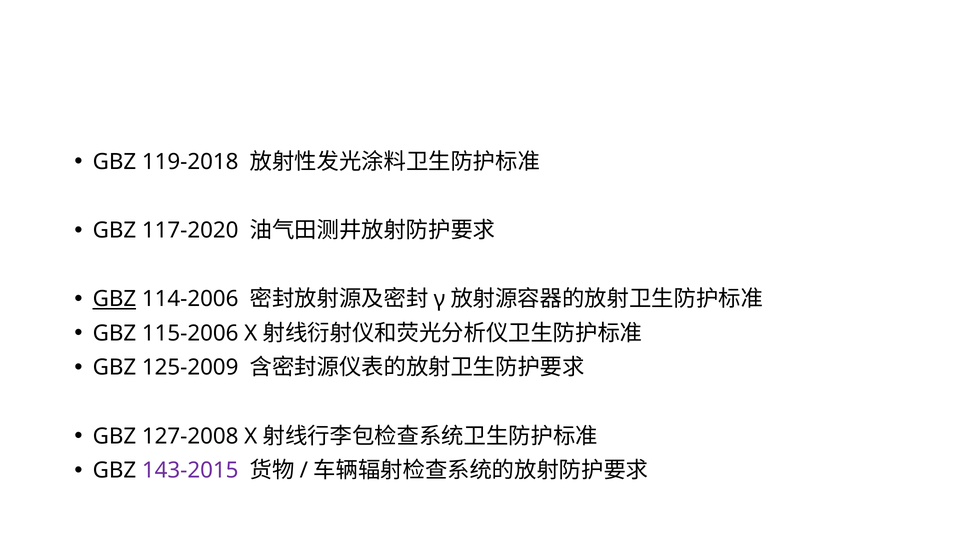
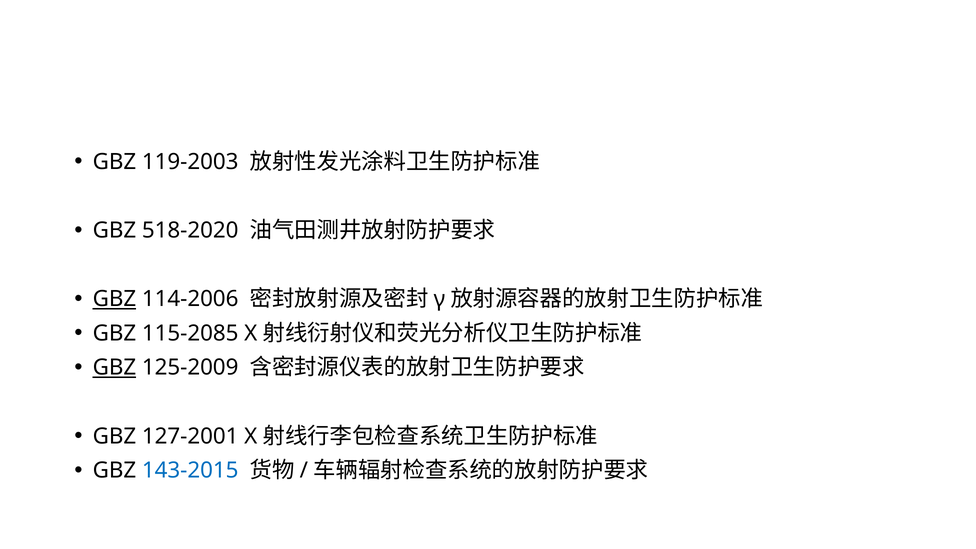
119-2018: 119-2018 -> 119-2003 (190, 162)
117-2020: 117-2020 -> 518-2020 (190, 230)
115-2006: 115-2006 -> 115-2085 (190, 333)
GBZ underline: none -> present (114, 368)
127-2008: 127-2008 -> 127-2001 (190, 436)
143-2015 colour: purple -> blue (190, 471)
